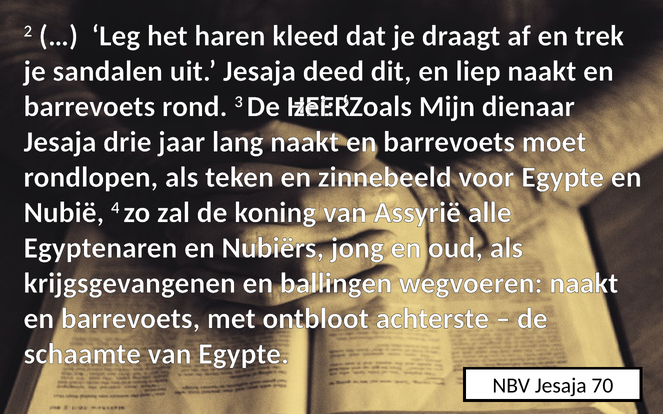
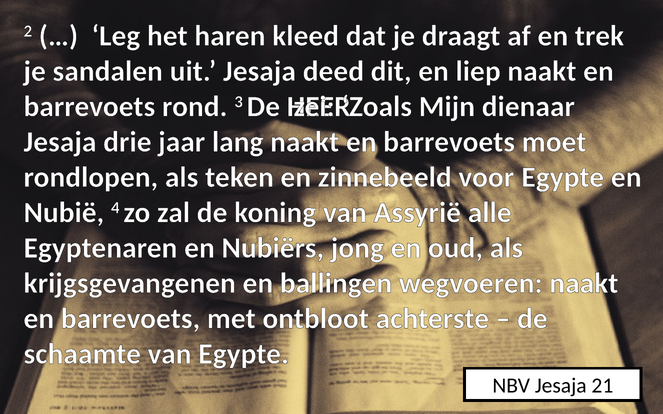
70: 70 -> 21 (602, 386)
